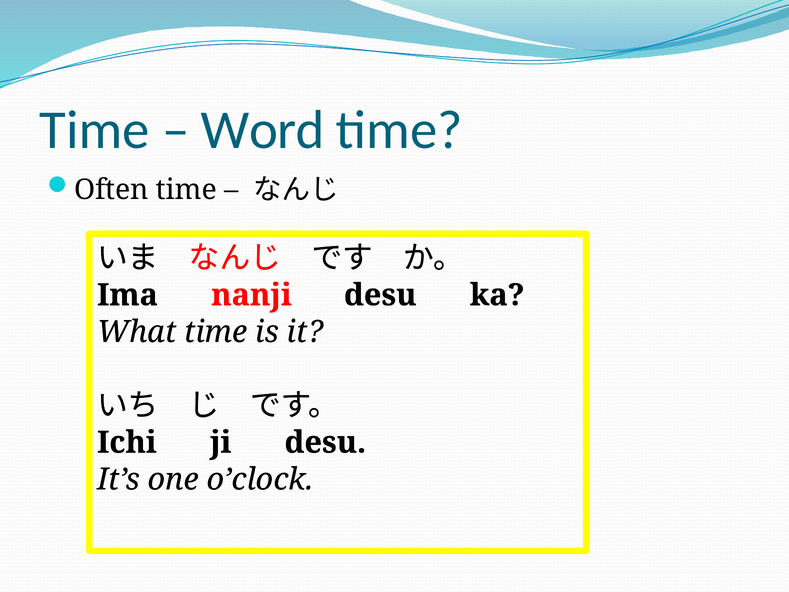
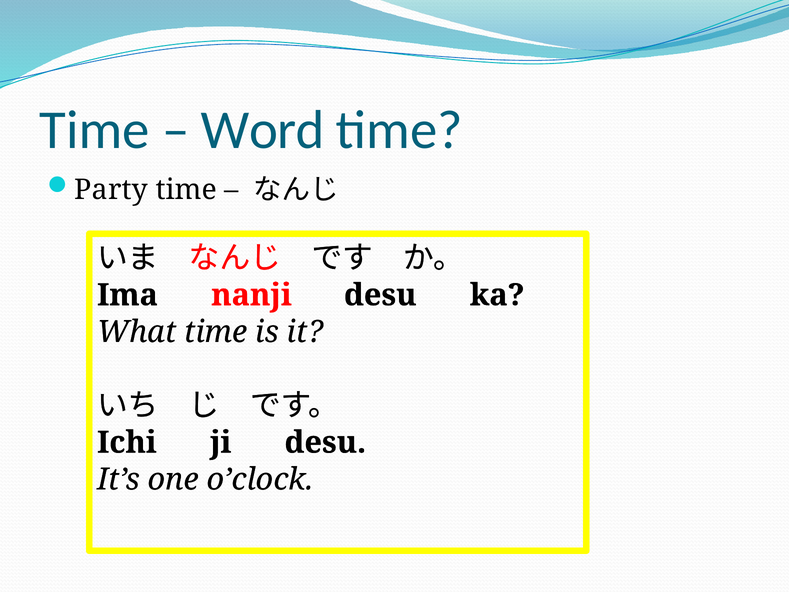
Often: Often -> Party (111, 190)
